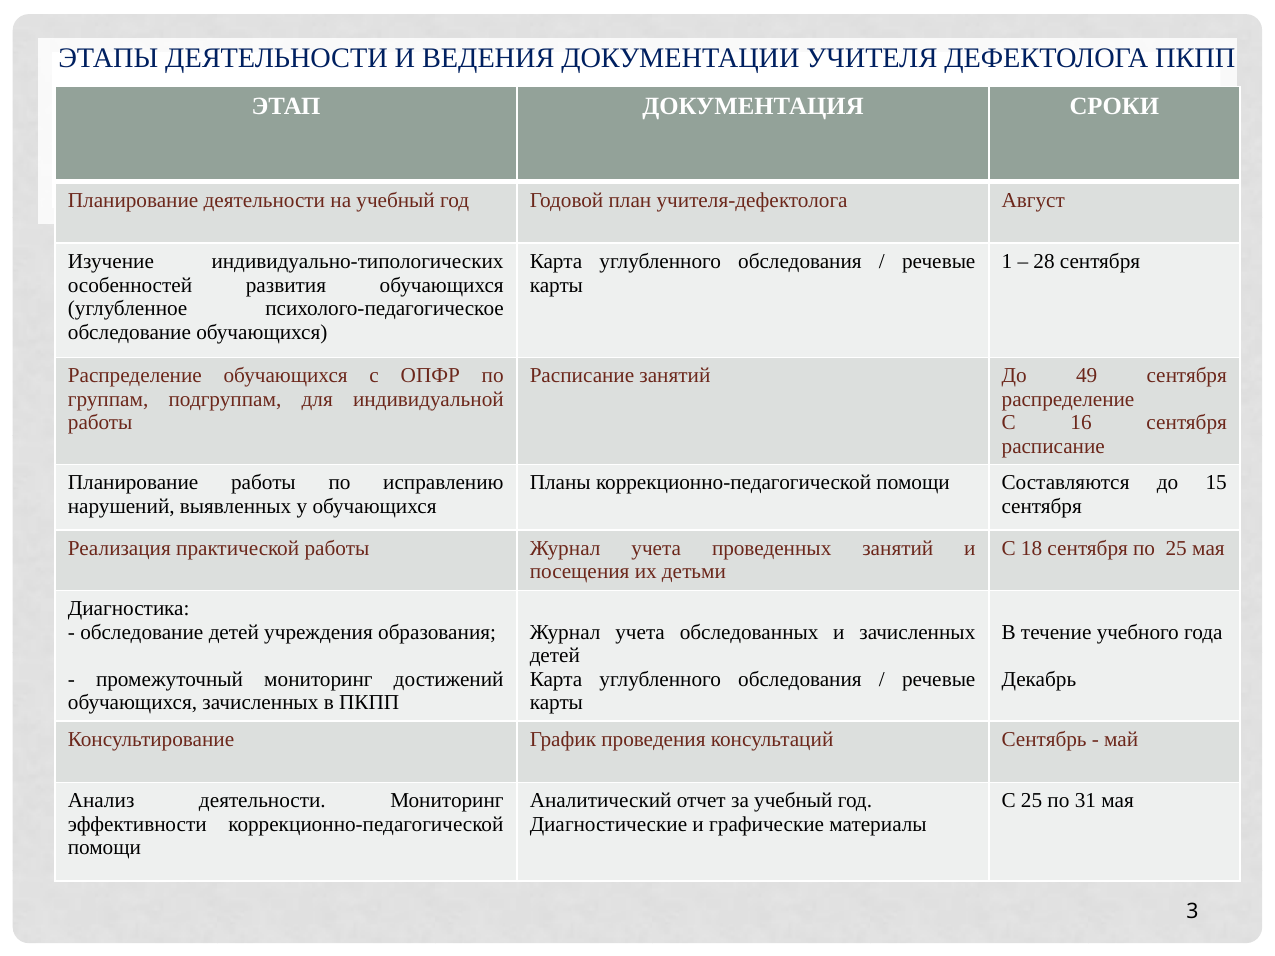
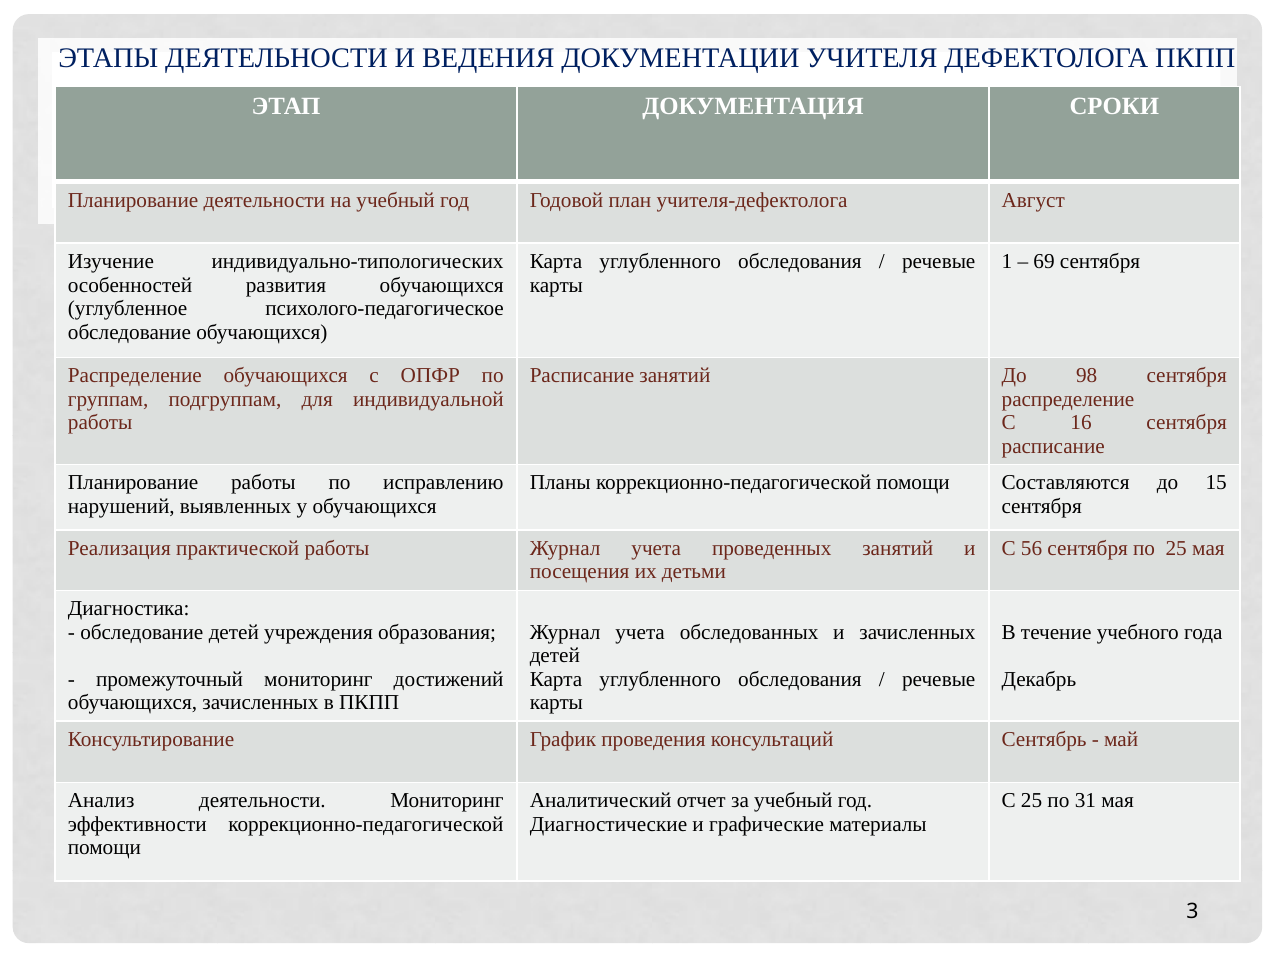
28: 28 -> 69 (1044, 262)
49: 49 -> 98 (1087, 376)
18: 18 -> 56 (1032, 548)
